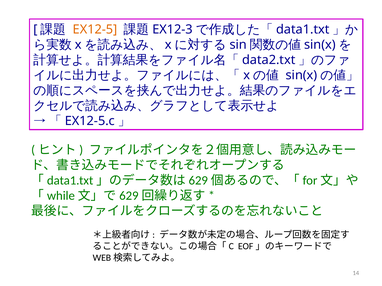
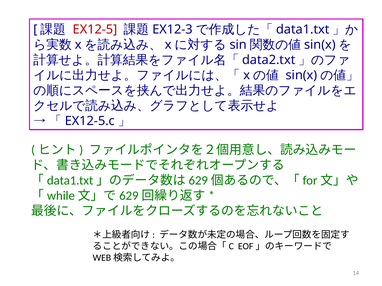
EX12-5 colour: orange -> red (95, 29)
